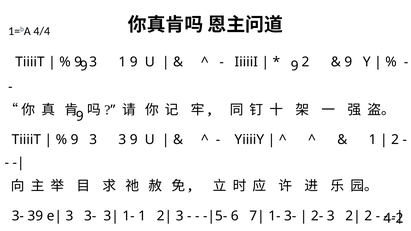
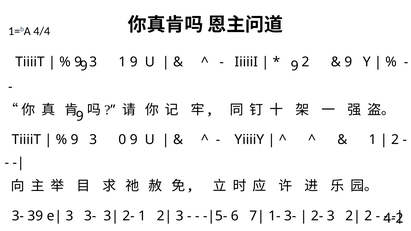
3 3: 3 -> 0 (122, 140)
1-: 1- -> 2- (128, 216)
